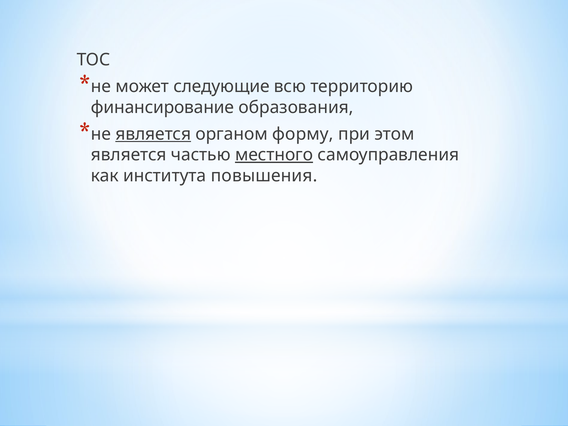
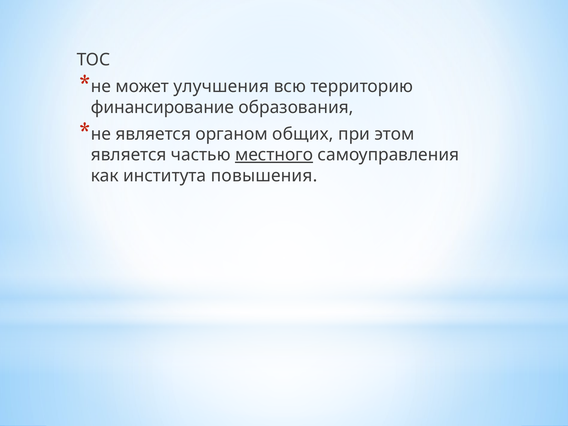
следующие: следующие -> улучшения (221, 87)
является underline: present -> none (153, 134)
форму: форму -> общих (303, 134)
